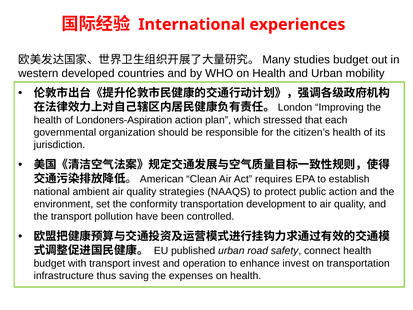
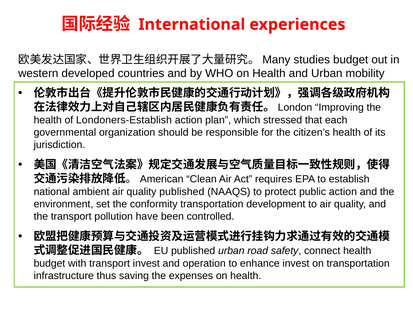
Londoners-Aspiration: Londoners-Aspiration -> Londoners-Establish (124, 120)
quality strategies: strategies -> published (182, 191)
